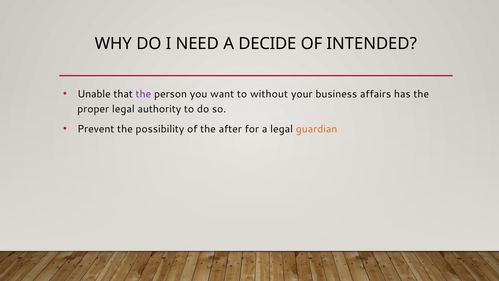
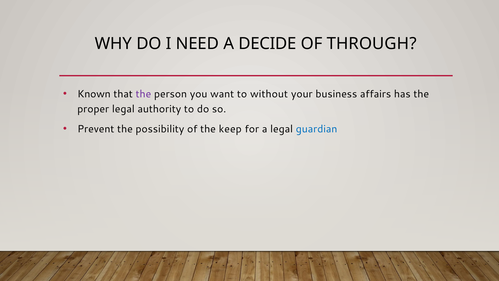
INTENDED: INTENDED -> THROUGH (372, 44)
Unable: Unable -> Known (94, 94)
after: after -> keep (230, 129)
guardian colour: orange -> blue (317, 129)
